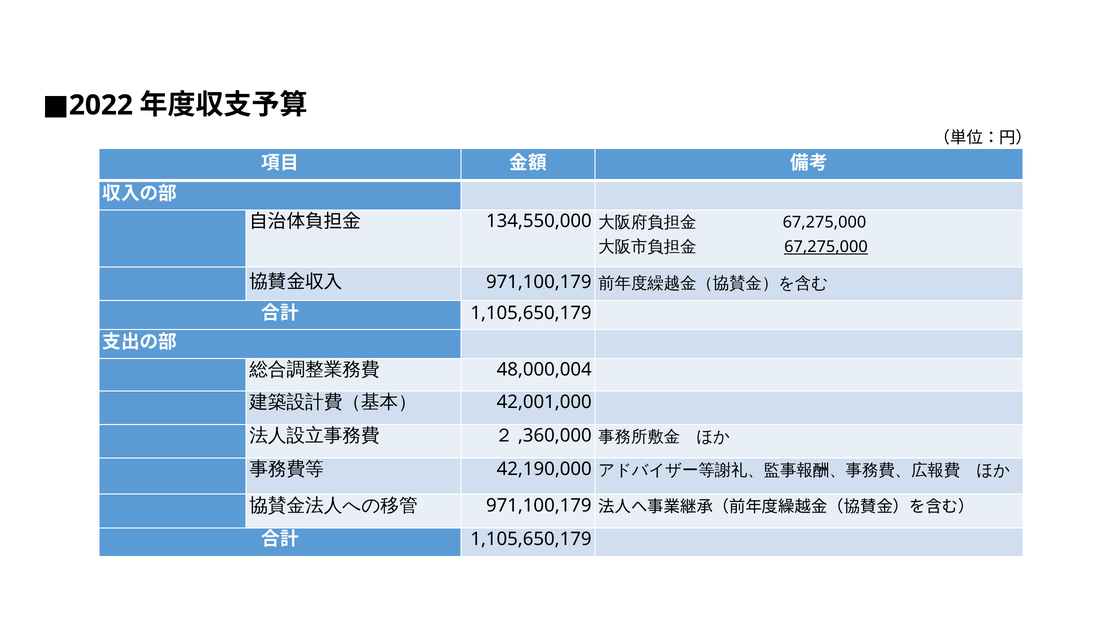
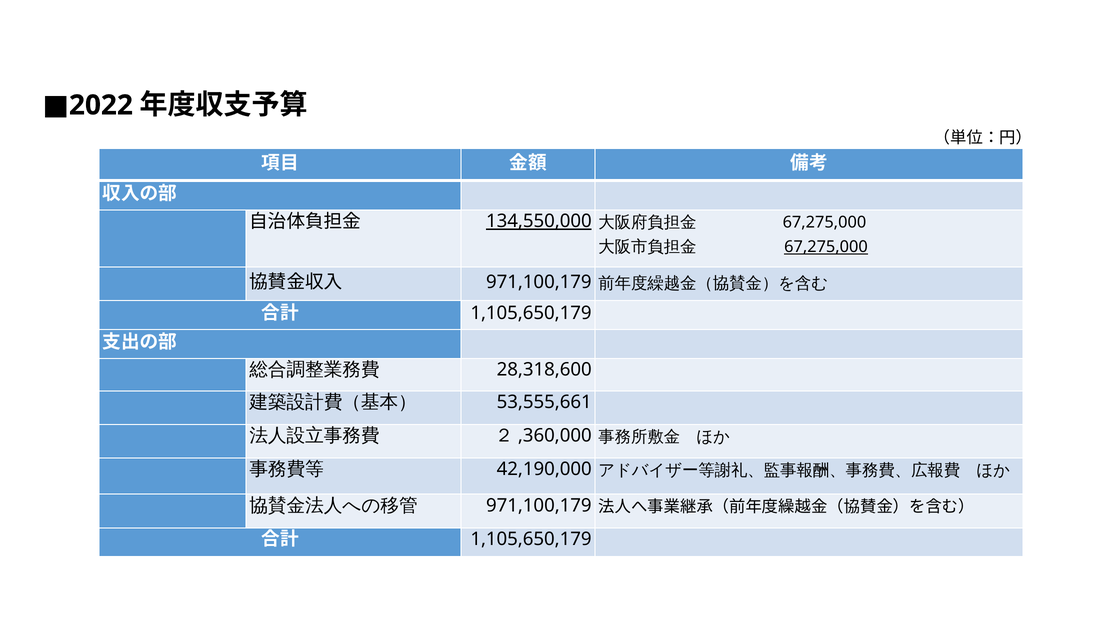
134,550,000 underline: none -> present (539, 221)
48,000,004: 48,000,004 -> 28,318,600 (544, 369)
42,001,000: 42,001,000 -> 53,555,661 (544, 402)
